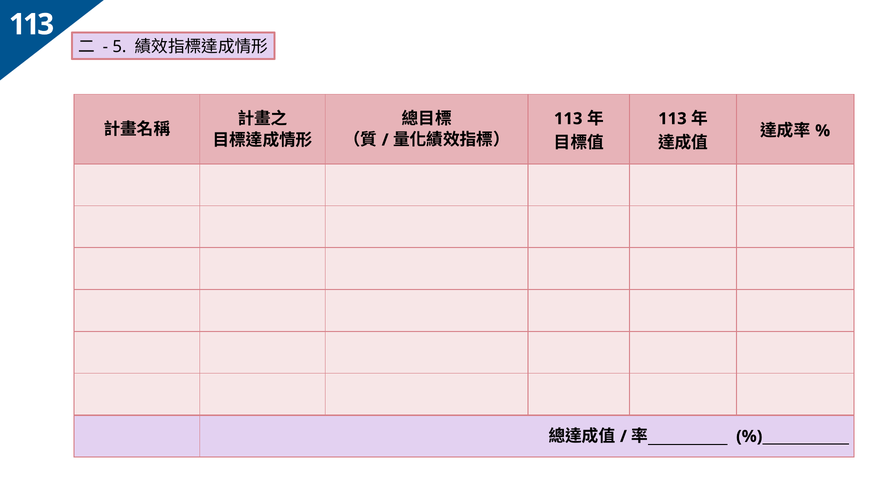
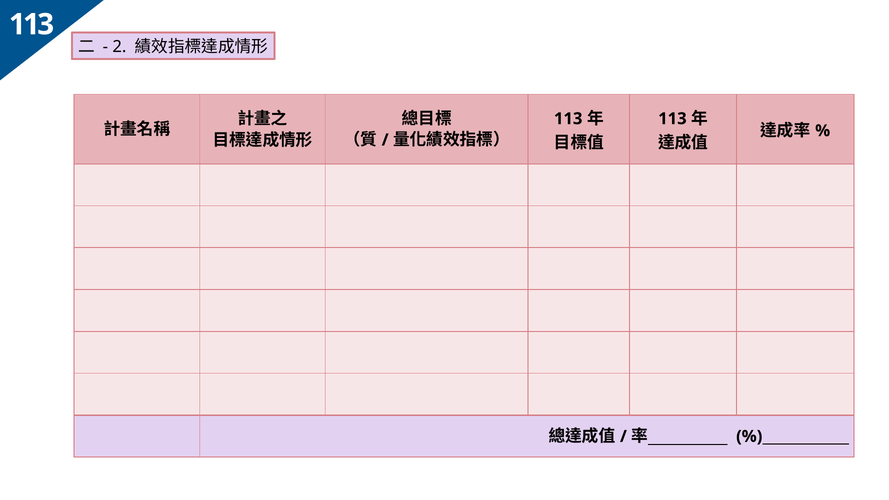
5: 5 -> 2 (119, 47)
